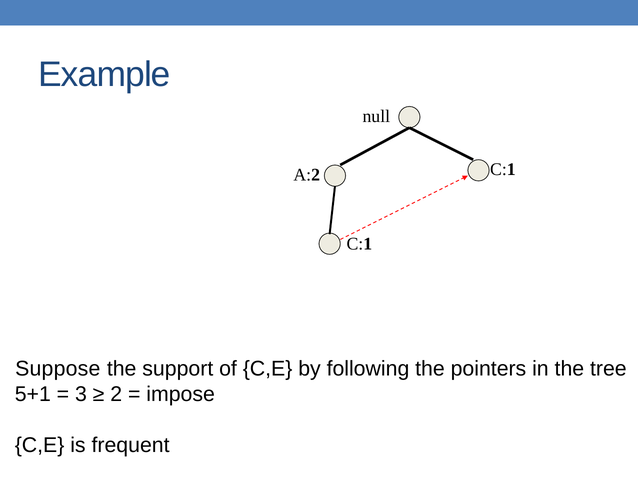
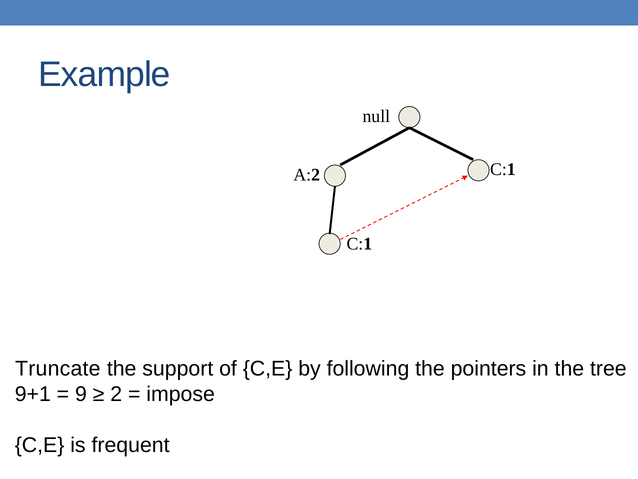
Suppose: Suppose -> Truncate (58, 368)
5+1: 5+1 -> 9+1 (33, 394)
3: 3 -> 9 (81, 394)
